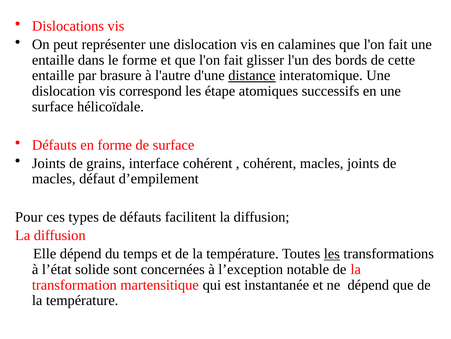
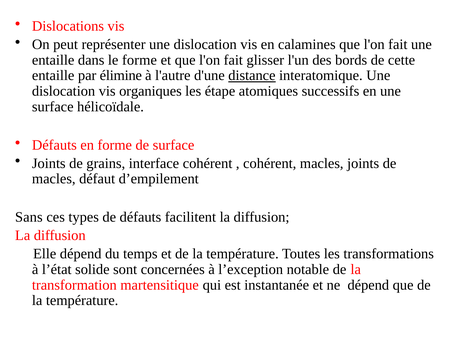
brasure: brasure -> élimine (121, 75)
correspond: correspond -> organiques (150, 91)
Pour: Pour -> Sans (29, 217)
les underline: present -> none (332, 253)
